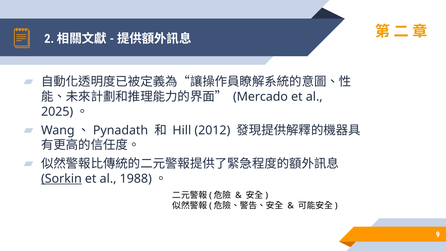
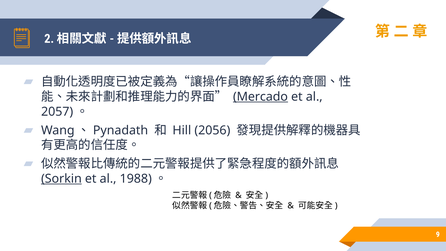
Mercado underline: none -> present (260, 97)
2025: 2025 -> 2057 (57, 112)
2012: 2012 -> 2056 (212, 130)
